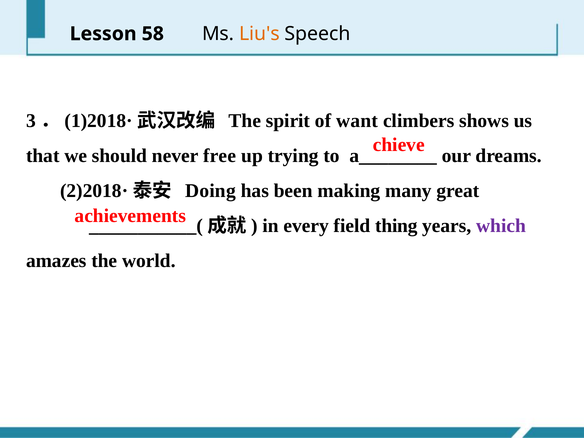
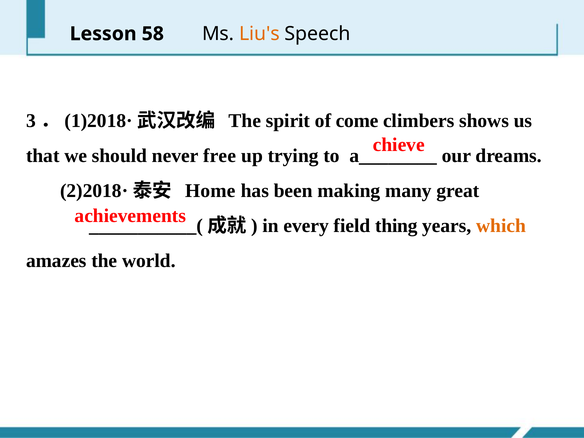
want: want -> come (357, 121)
Doing: Doing -> Home (210, 191)
which colour: purple -> orange (501, 226)
